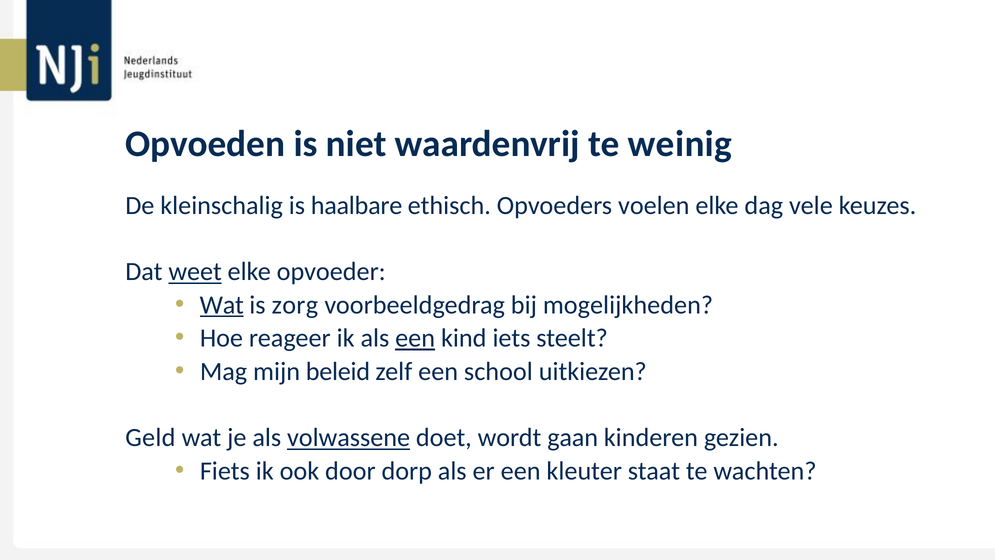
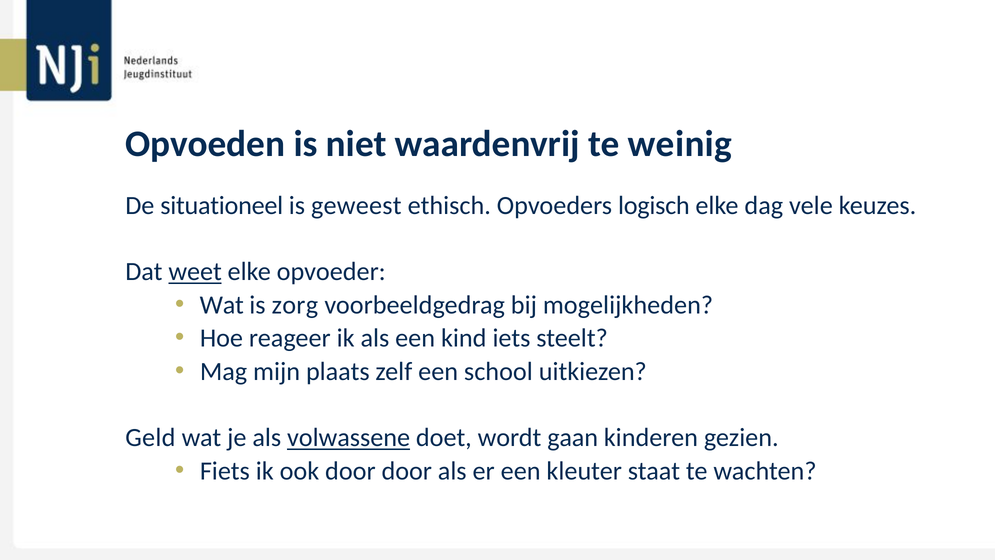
kleinschalig: kleinschalig -> situationeel (222, 205)
haalbare: haalbare -> geweest (356, 205)
voelen: voelen -> logisch (654, 205)
Wat underline: present -> none (222, 305)
een underline: present -> none (415, 338)
beleid: beleid -> plaats (338, 371)
door dorp: dorp -> door (407, 471)
